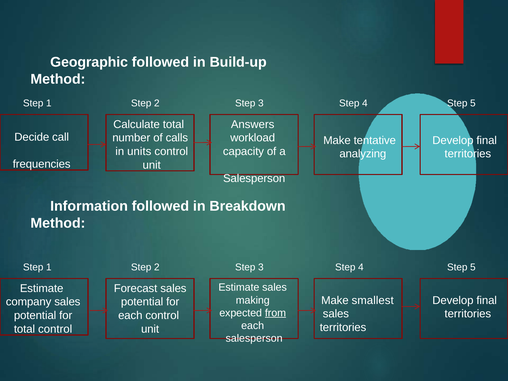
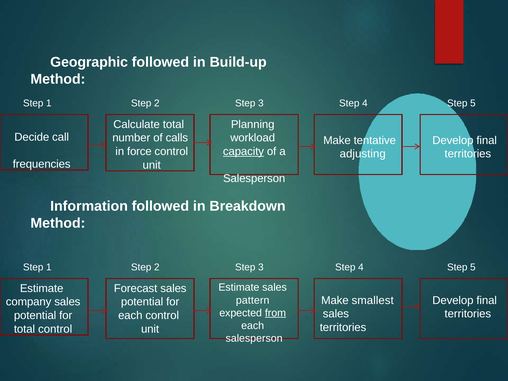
Answers: Answers -> Planning (253, 124)
units: units -> force (139, 151)
capacity underline: none -> present (243, 151)
analyzing: analyzing -> adjusting (363, 154)
making: making -> pattern (253, 300)
